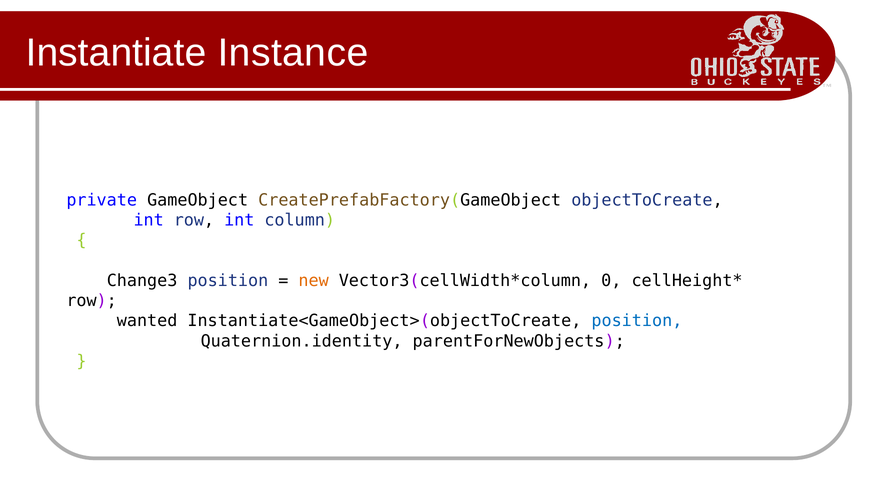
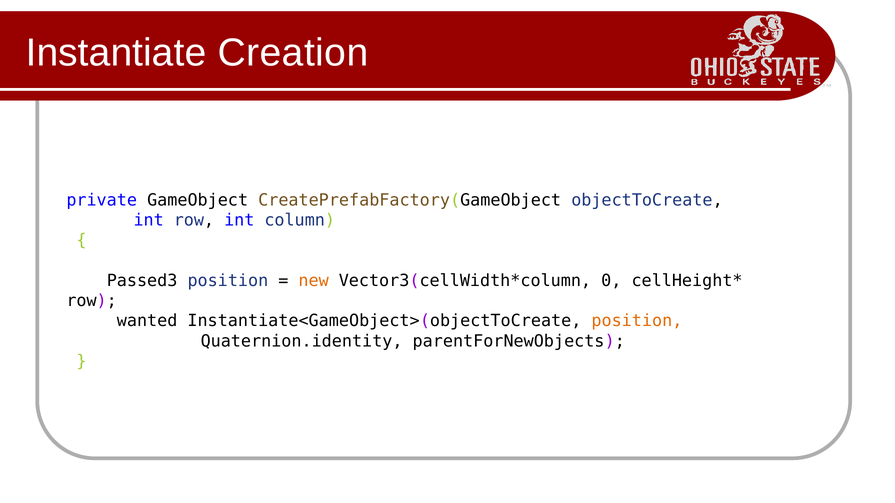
Instance: Instance -> Creation (293, 53)
Change3: Change3 -> Passed3 (142, 281)
position colour: blue -> orange (637, 321)
